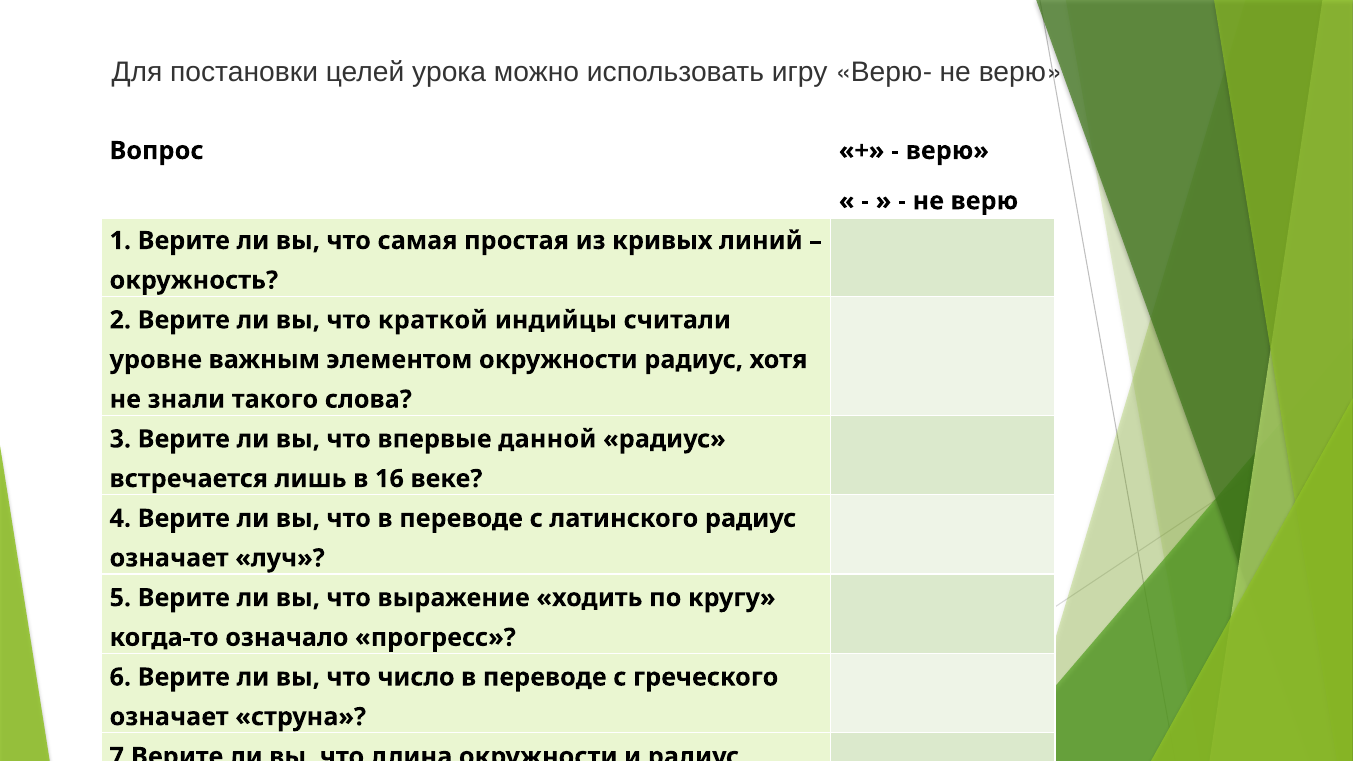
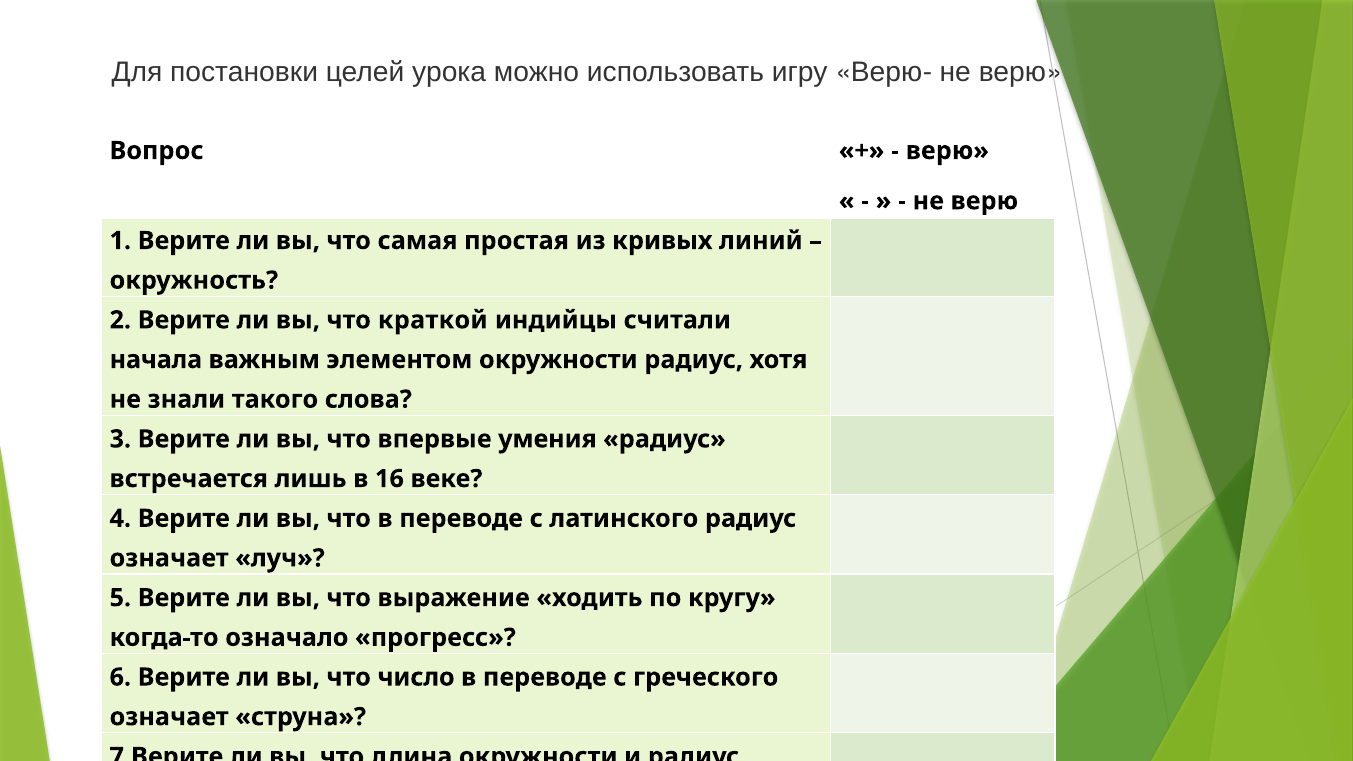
уровне: уровне -> начала (156, 360)
данной: данной -> умения (547, 439)
